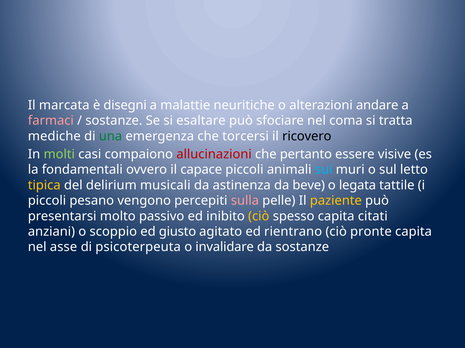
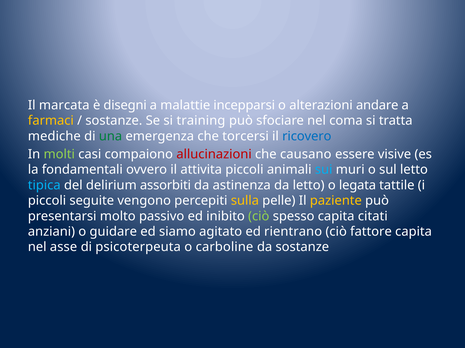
neuritiche: neuritiche -> incepparsi (244, 105)
farmaci colour: pink -> yellow (51, 121)
esaltare: esaltare -> training (201, 121)
ricovero colour: black -> blue (307, 136)
pertanto: pertanto -> causano (306, 155)
capace: capace -> attivita (201, 170)
tipica colour: yellow -> light blue (44, 186)
musicali: musicali -> assorbiti (165, 186)
da beve: beve -> letto (309, 186)
pesano: pesano -> seguite (92, 201)
sulla colour: pink -> yellow (245, 201)
ciò colour: yellow -> light green (259, 217)
scoppio: scoppio -> guidare (113, 232)
giusto: giusto -> siamo (177, 232)
pronte: pronte -> fattore (371, 232)
invalidare: invalidare -> carboline (224, 248)
